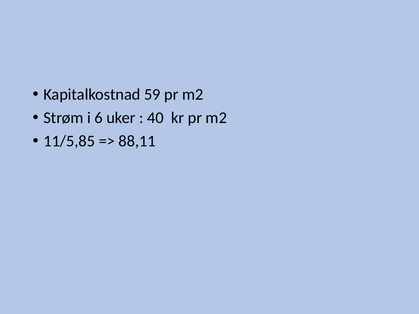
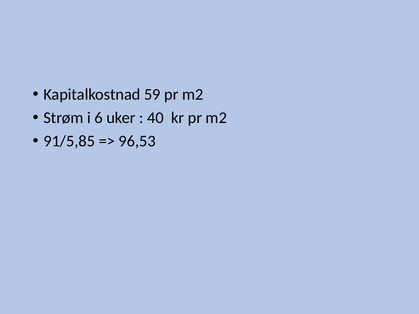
11/5,85: 11/5,85 -> 91/5,85 (69, 141)
88,11: 88,11 -> 96,53 (137, 141)
